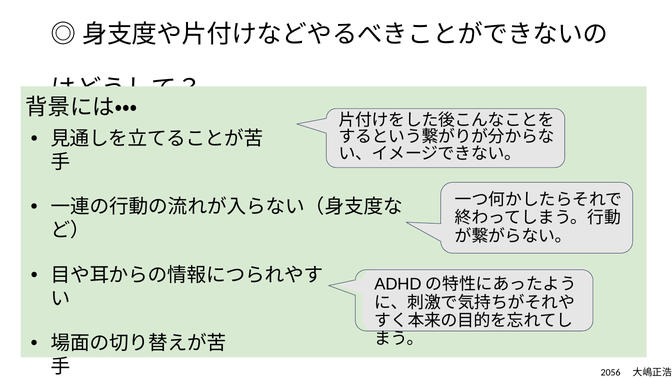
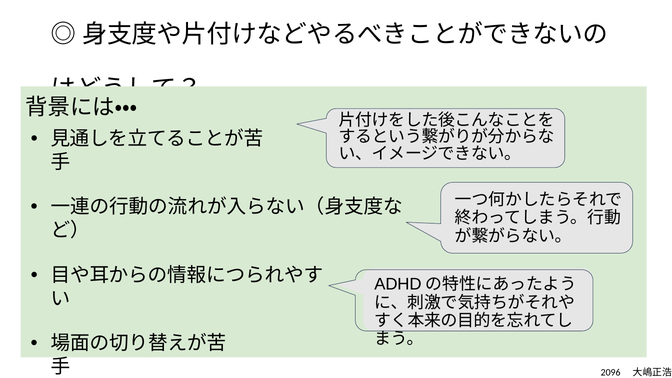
2056: 2056 -> 2096 (611, 373)
